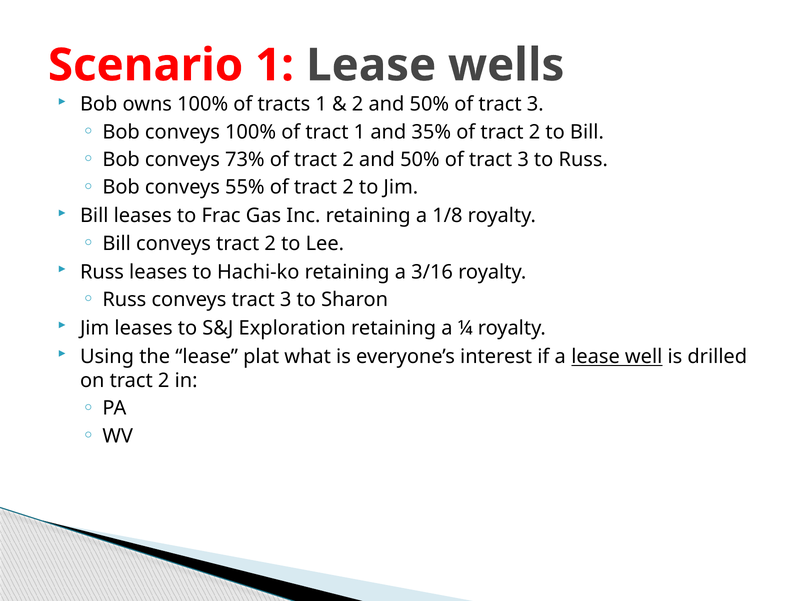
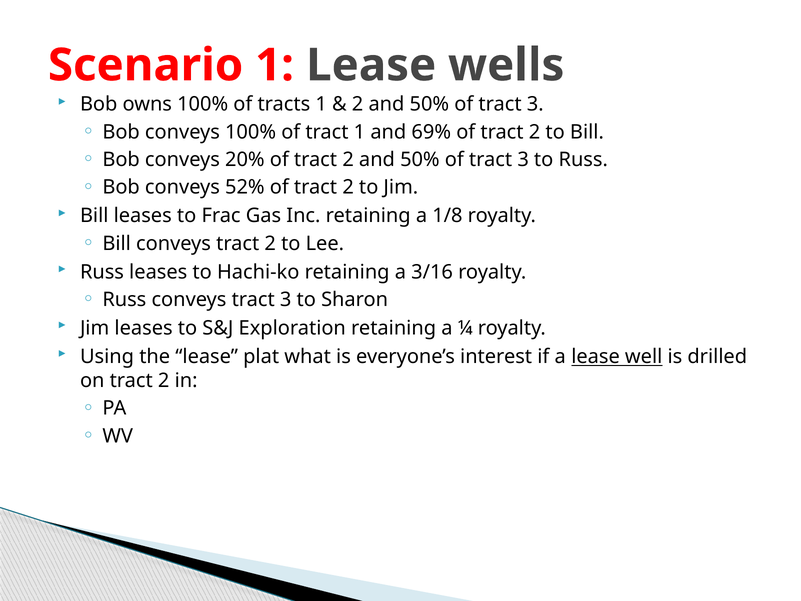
35%: 35% -> 69% (431, 132)
73%: 73% -> 20% (245, 160)
55%: 55% -> 52% (245, 187)
